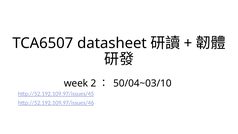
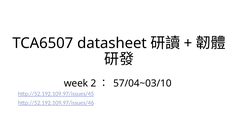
50/04~03/10: 50/04~03/10 -> 57/04~03/10 (142, 83)
